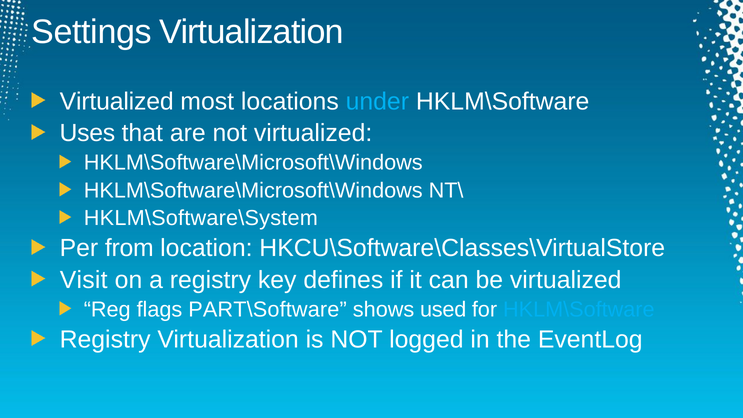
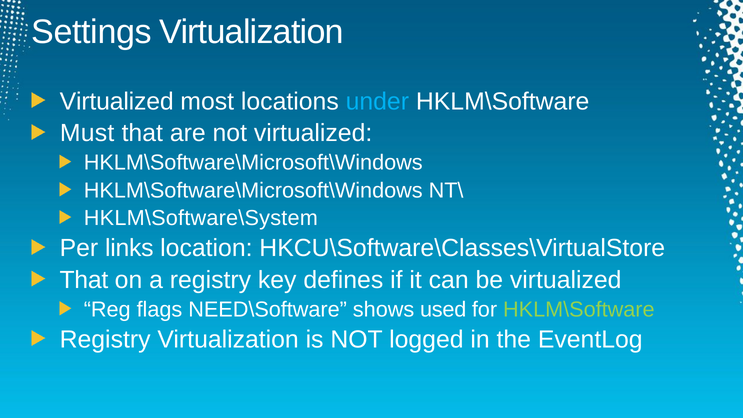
Uses: Uses -> Must (87, 133)
from: from -> links (129, 248)
Visit: Visit -> That (84, 280)
PART\Software: PART\Software -> NEED\Software (268, 309)
HKLM\Software colour: light blue -> light green (579, 309)
